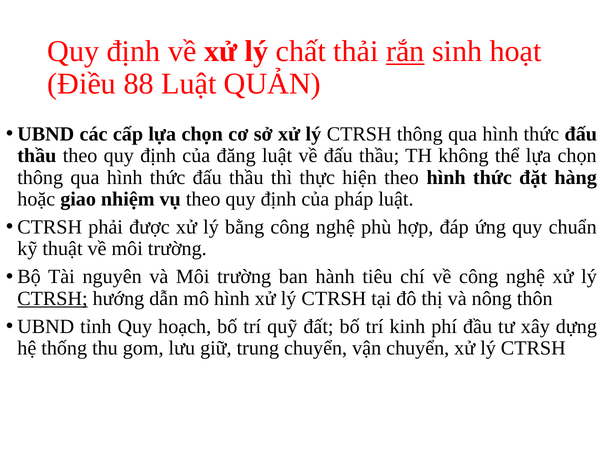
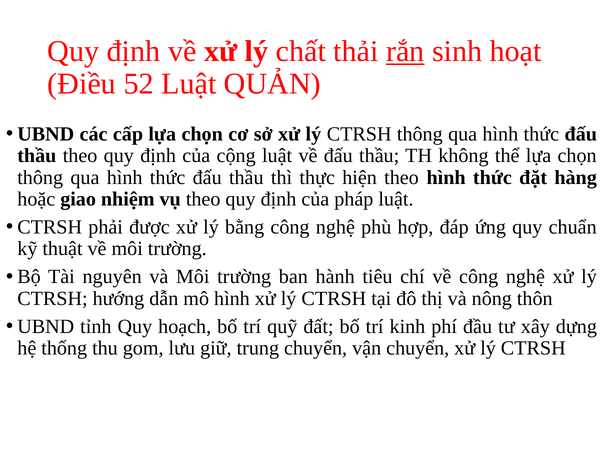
88: 88 -> 52 (139, 84)
đăng: đăng -> cộng (236, 156)
CTRSH underline: present -> none (52, 299)
